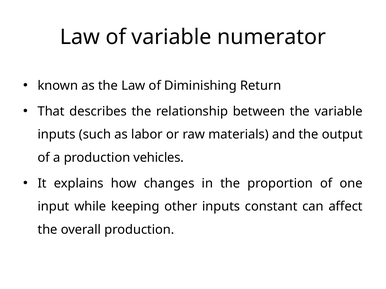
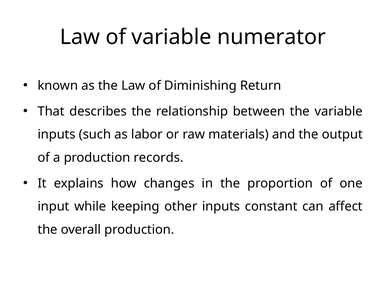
vehicles: vehicles -> records (159, 158)
